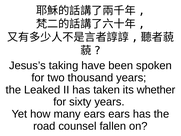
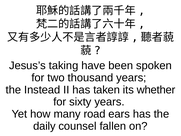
Leaked: Leaked -> Instead (42, 90)
many ears: ears -> road (95, 114)
road: road -> daily (44, 126)
